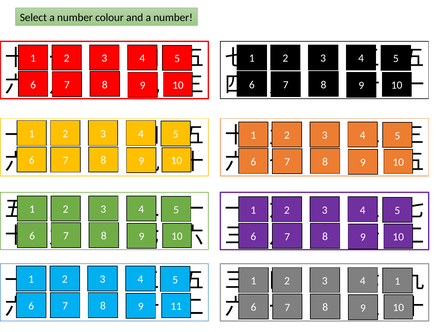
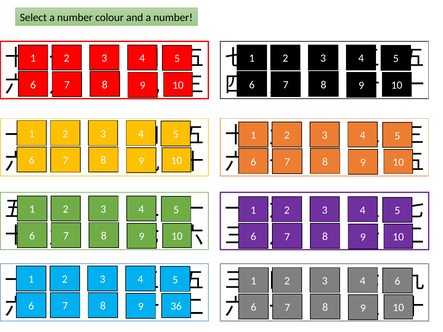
1: 1 -> 6 (397, 281)
11: 11 -> 36 (176, 306)
